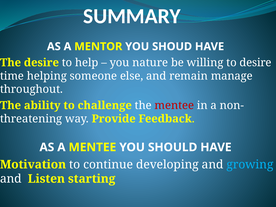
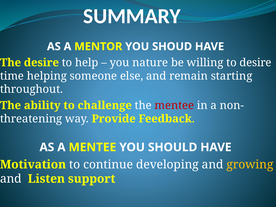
manage: manage -> starting (232, 76)
growing colour: light blue -> yellow (250, 165)
starting: starting -> support (92, 179)
